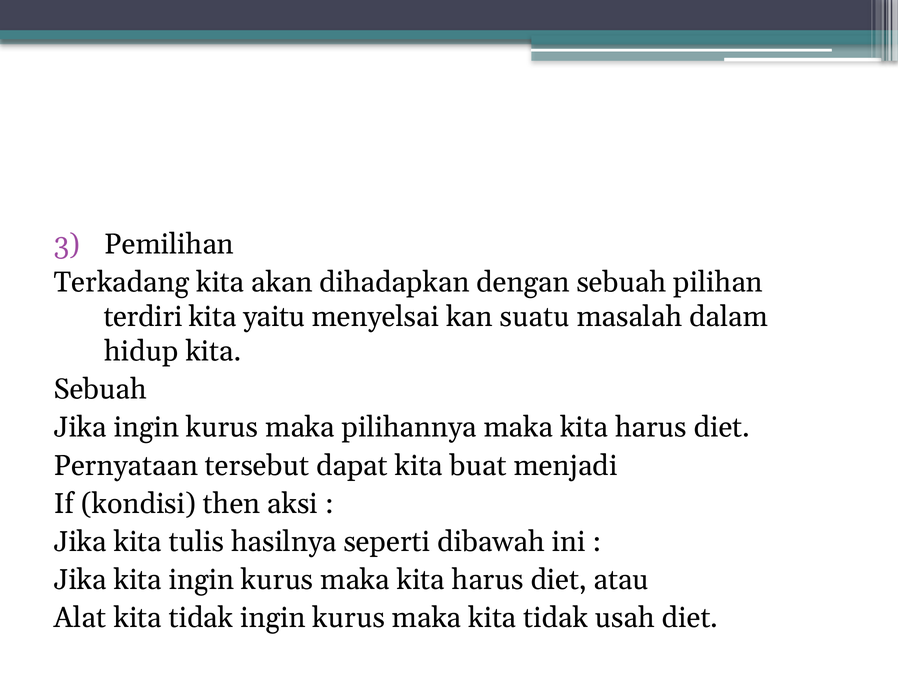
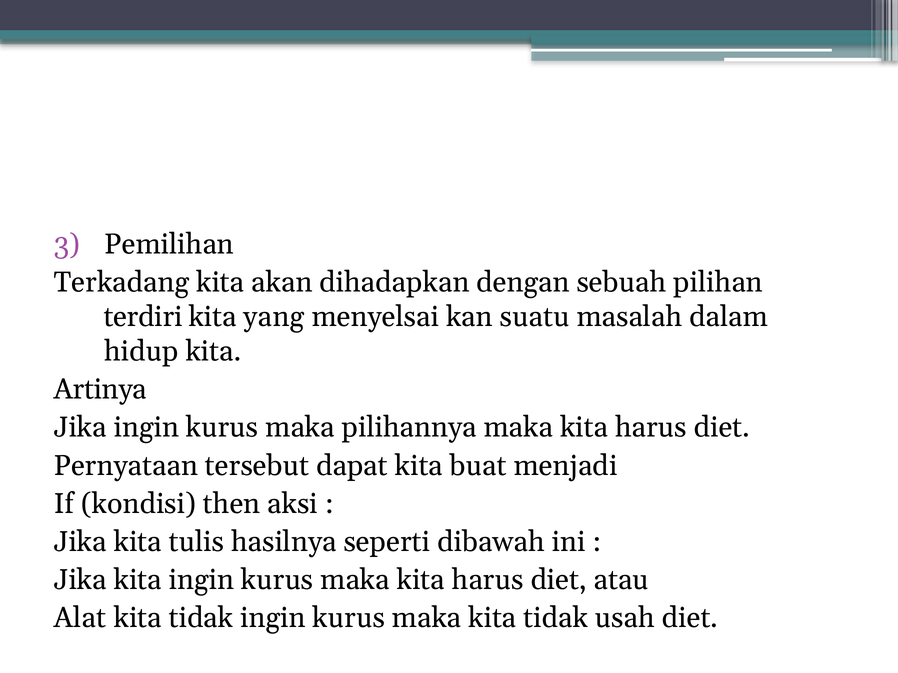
yaitu: yaitu -> yang (274, 317)
Sebuah: Sebuah -> Artinya (100, 390)
